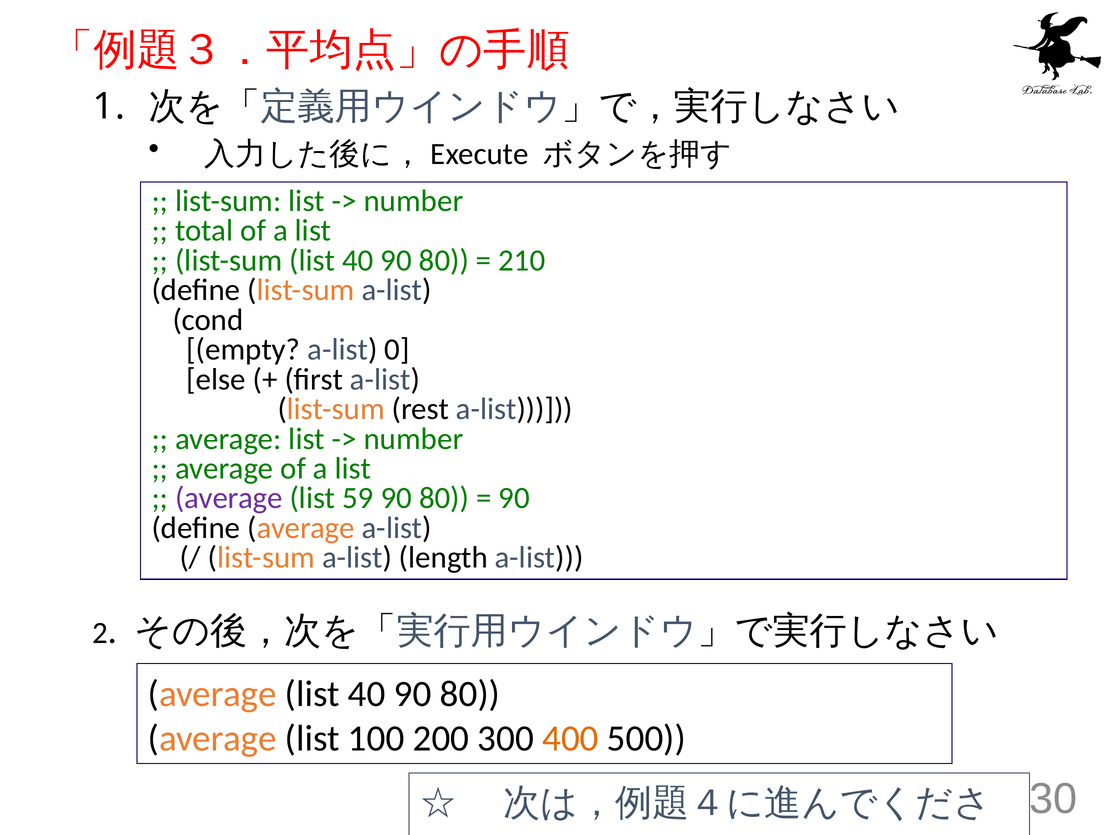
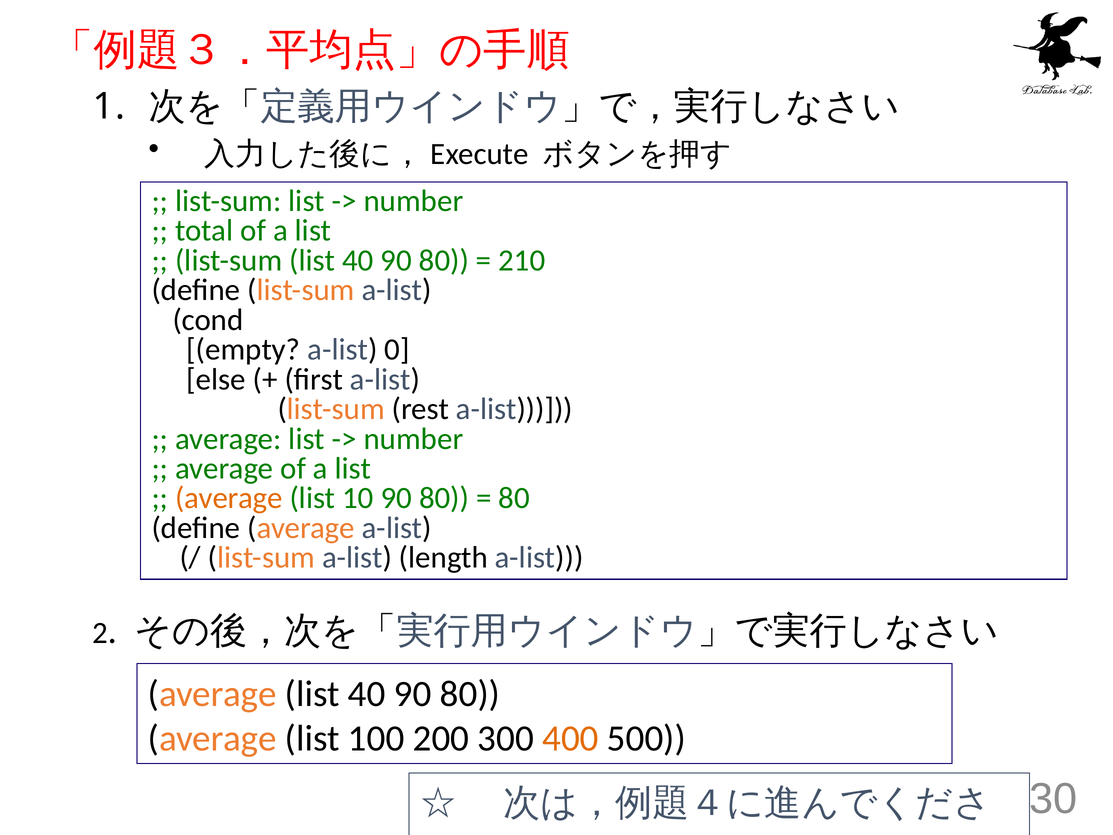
average colour: purple -> orange (229, 498)
59: 59 -> 10 (358, 498)
90: 90 -> 80 (514, 498)
